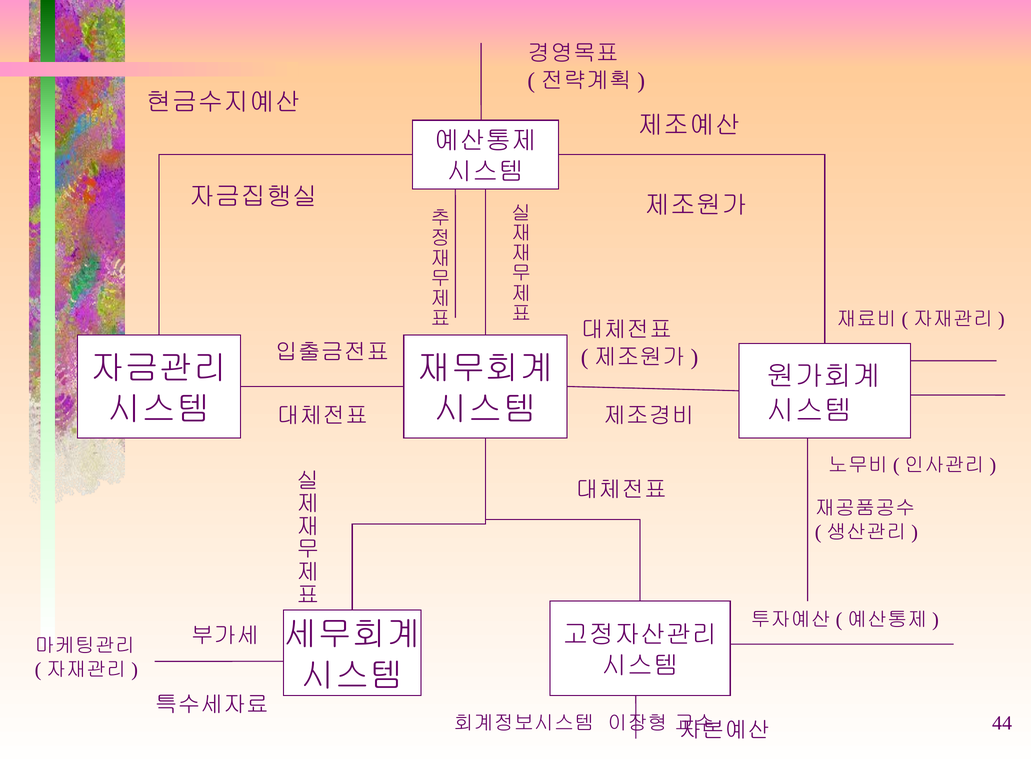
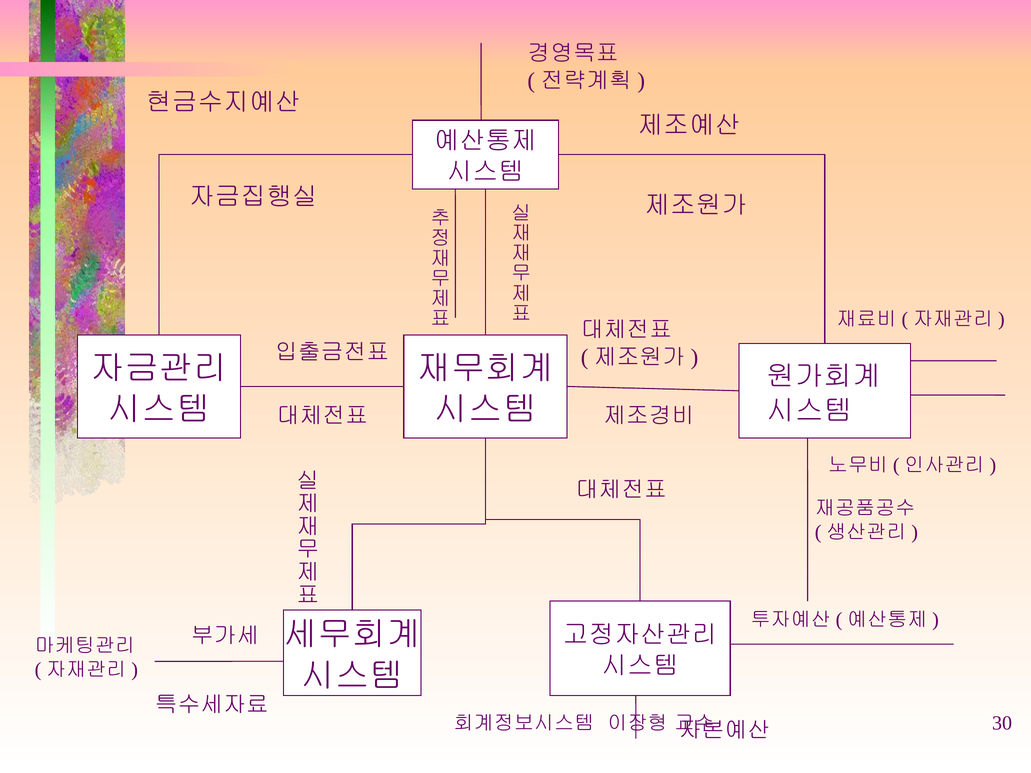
44: 44 -> 30 (1002, 723)
